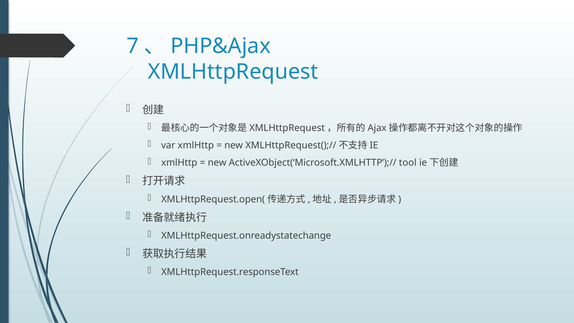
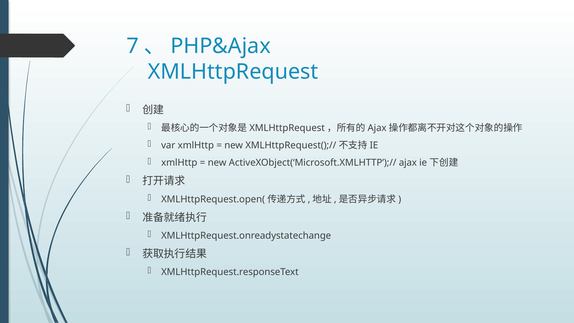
tool: tool -> ajax (408, 163)
